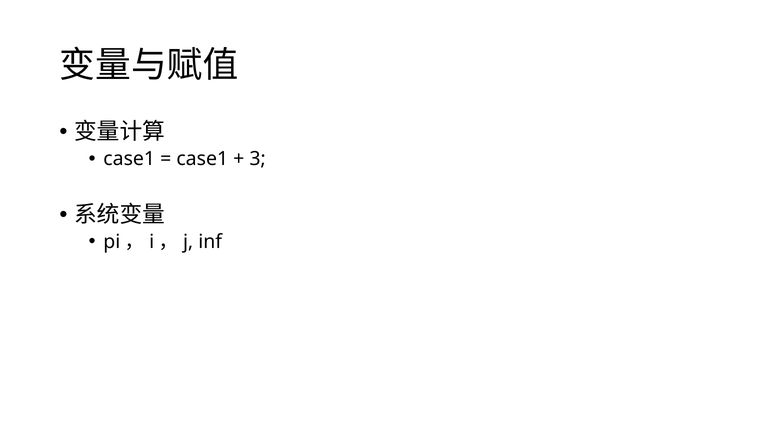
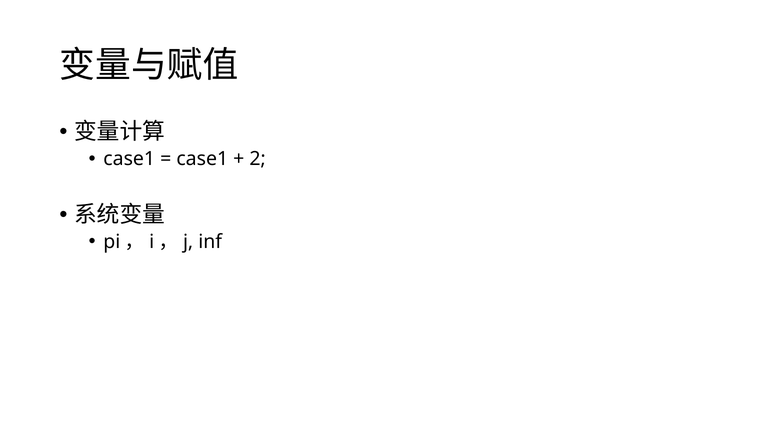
3: 3 -> 2 (258, 159)
